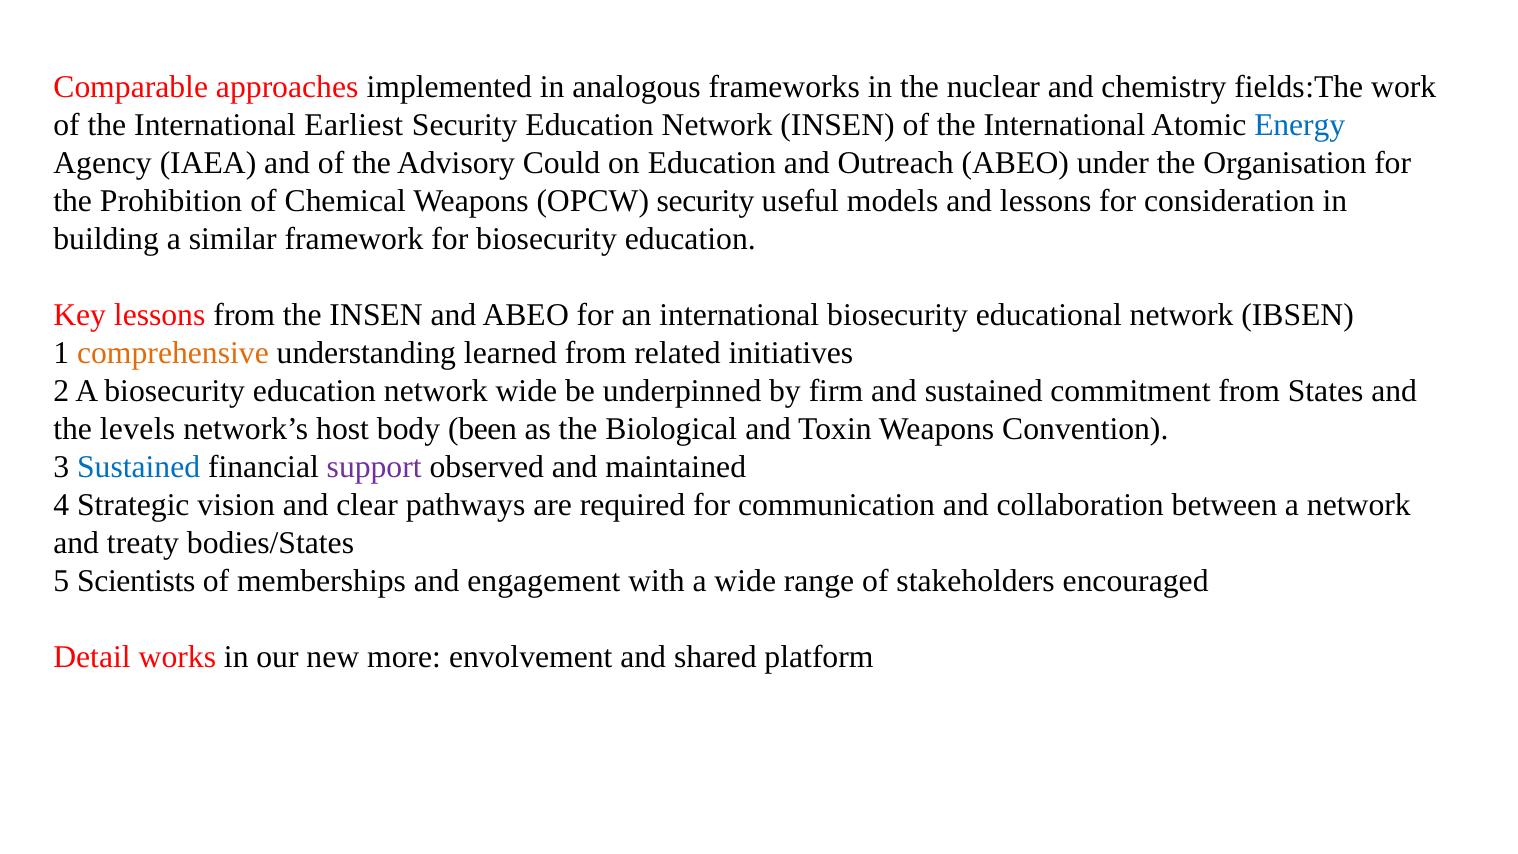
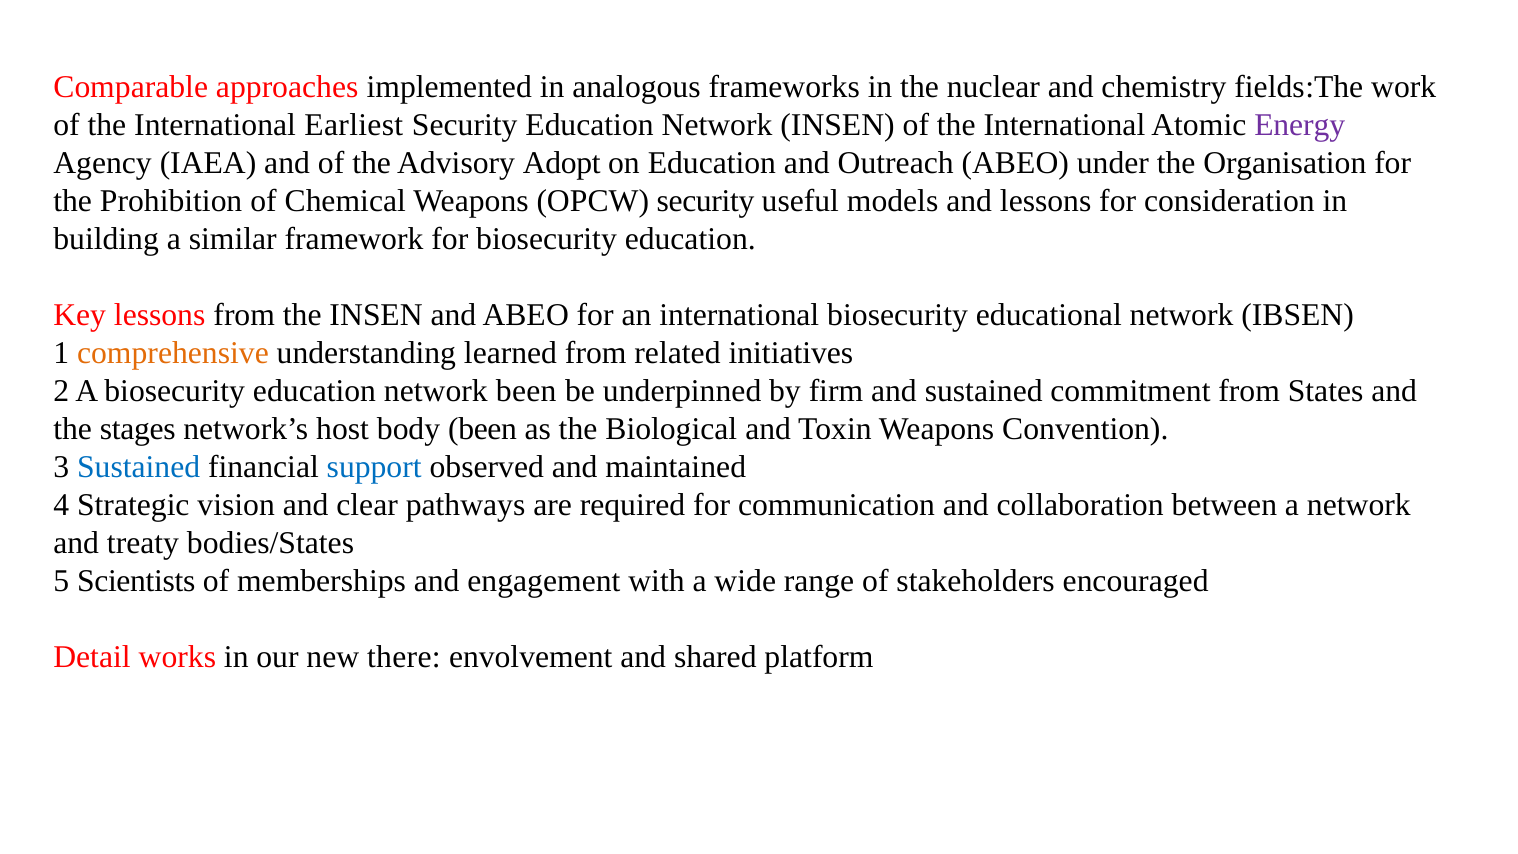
Energy colour: blue -> purple (1300, 126)
Could: Could -> Adopt (562, 163)
network wide: wide -> been (526, 391)
levels: levels -> stages (138, 429)
support colour: purple -> blue (374, 467)
more: more -> there (404, 657)
